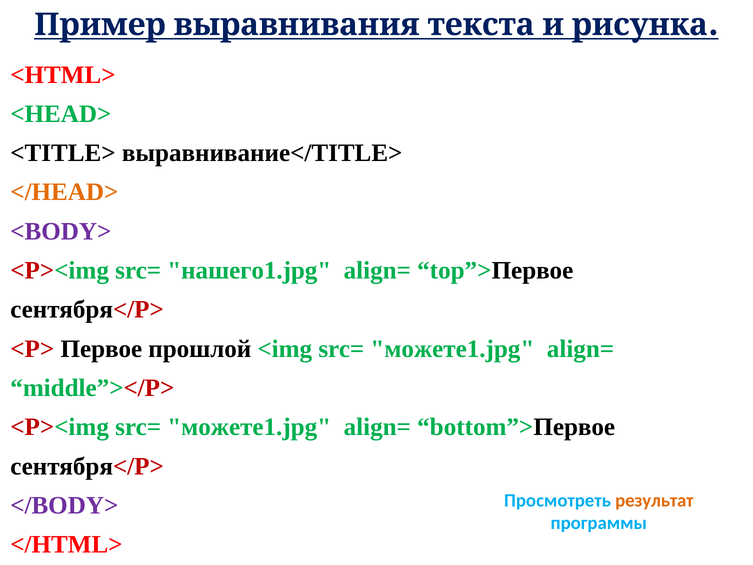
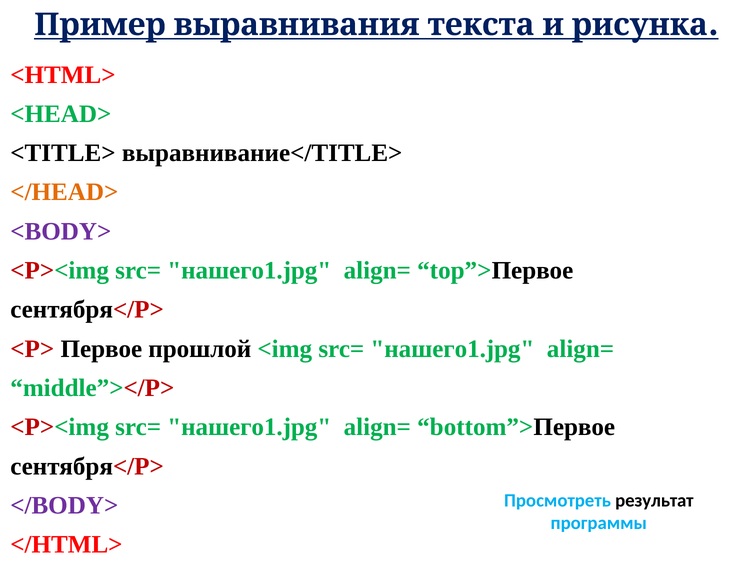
<img src= можете1.jpg: можете1.jpg -> нашего1.jpg (452, 349)
можете1.jpg: можете1.jpg -> нашего1.jpg (249, 427)
результат colour: orange -> black (654, 500)
